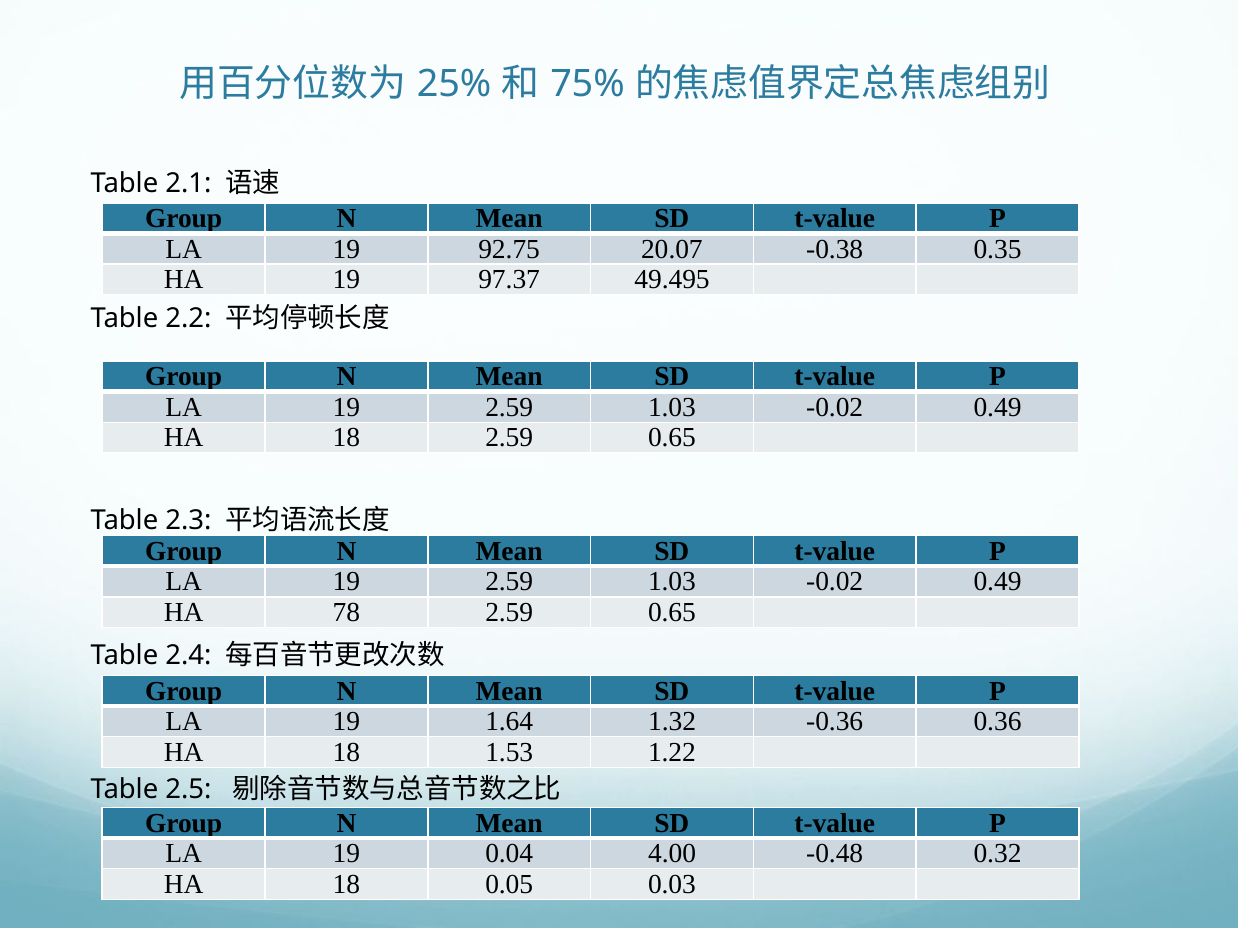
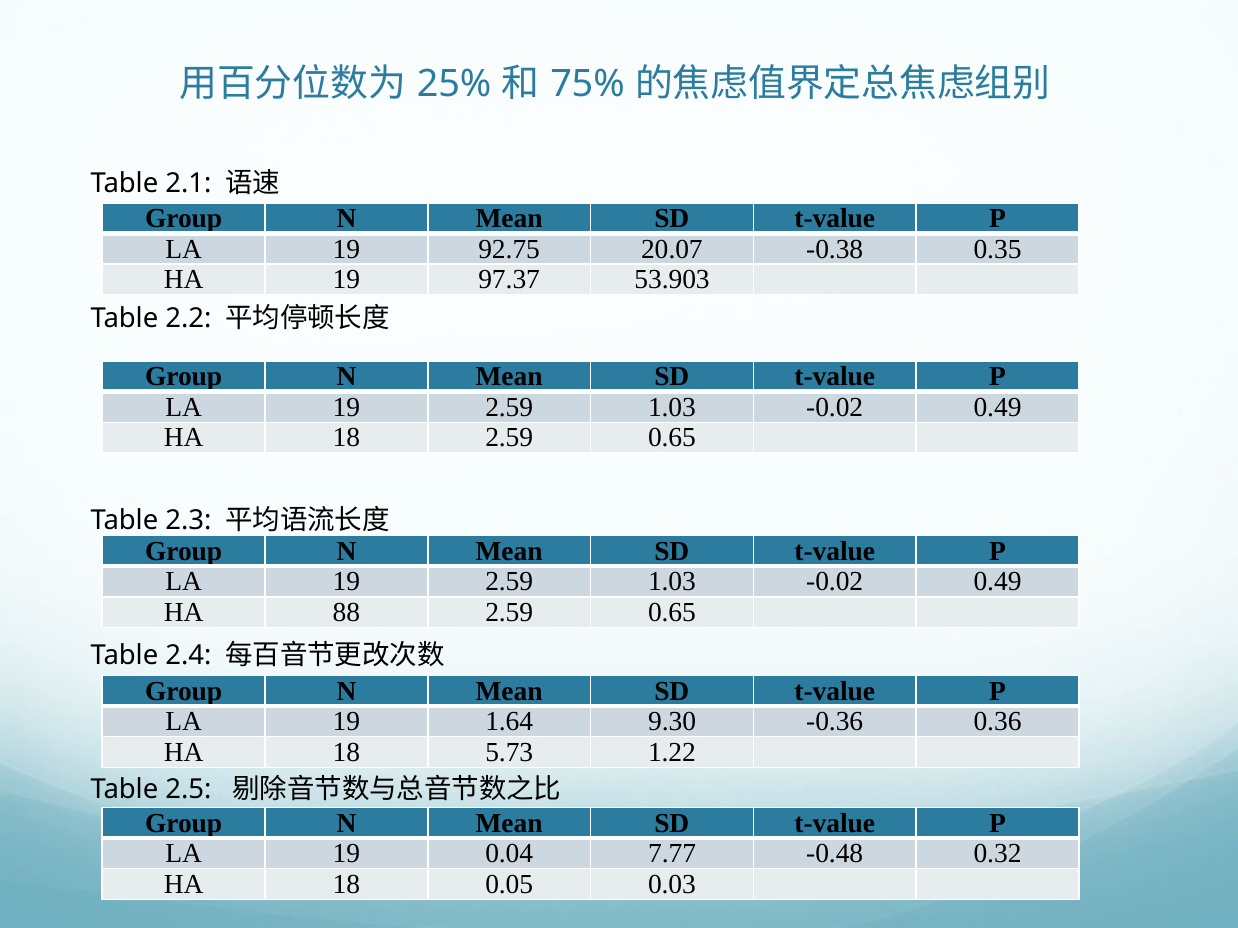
49.495: 49.495 -> 53.903 (672, 280)
78: 78 -> 88 (346, 613)
1.32: 1.32 -> 9.30 (672, 722)
1.53: 1.53 -> 5.73 (509, 753)
4.00: 4.00 -> 7.77 (672, 854)
